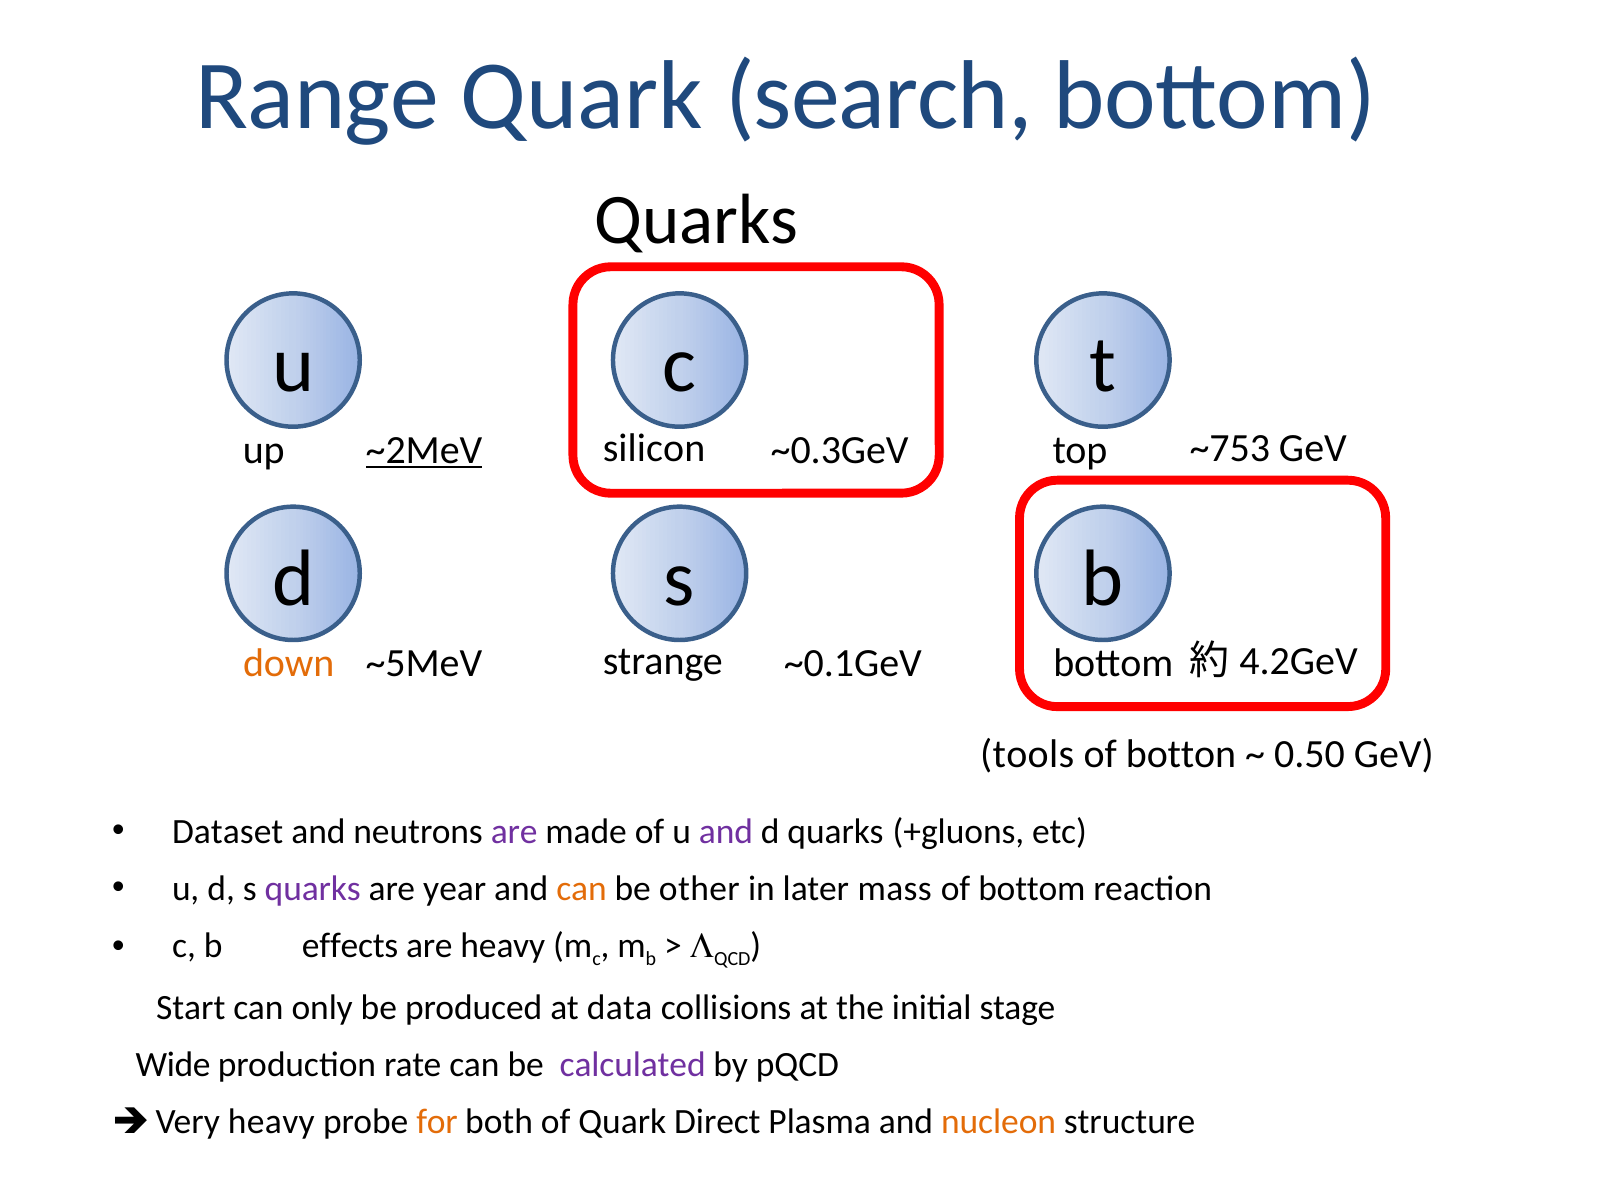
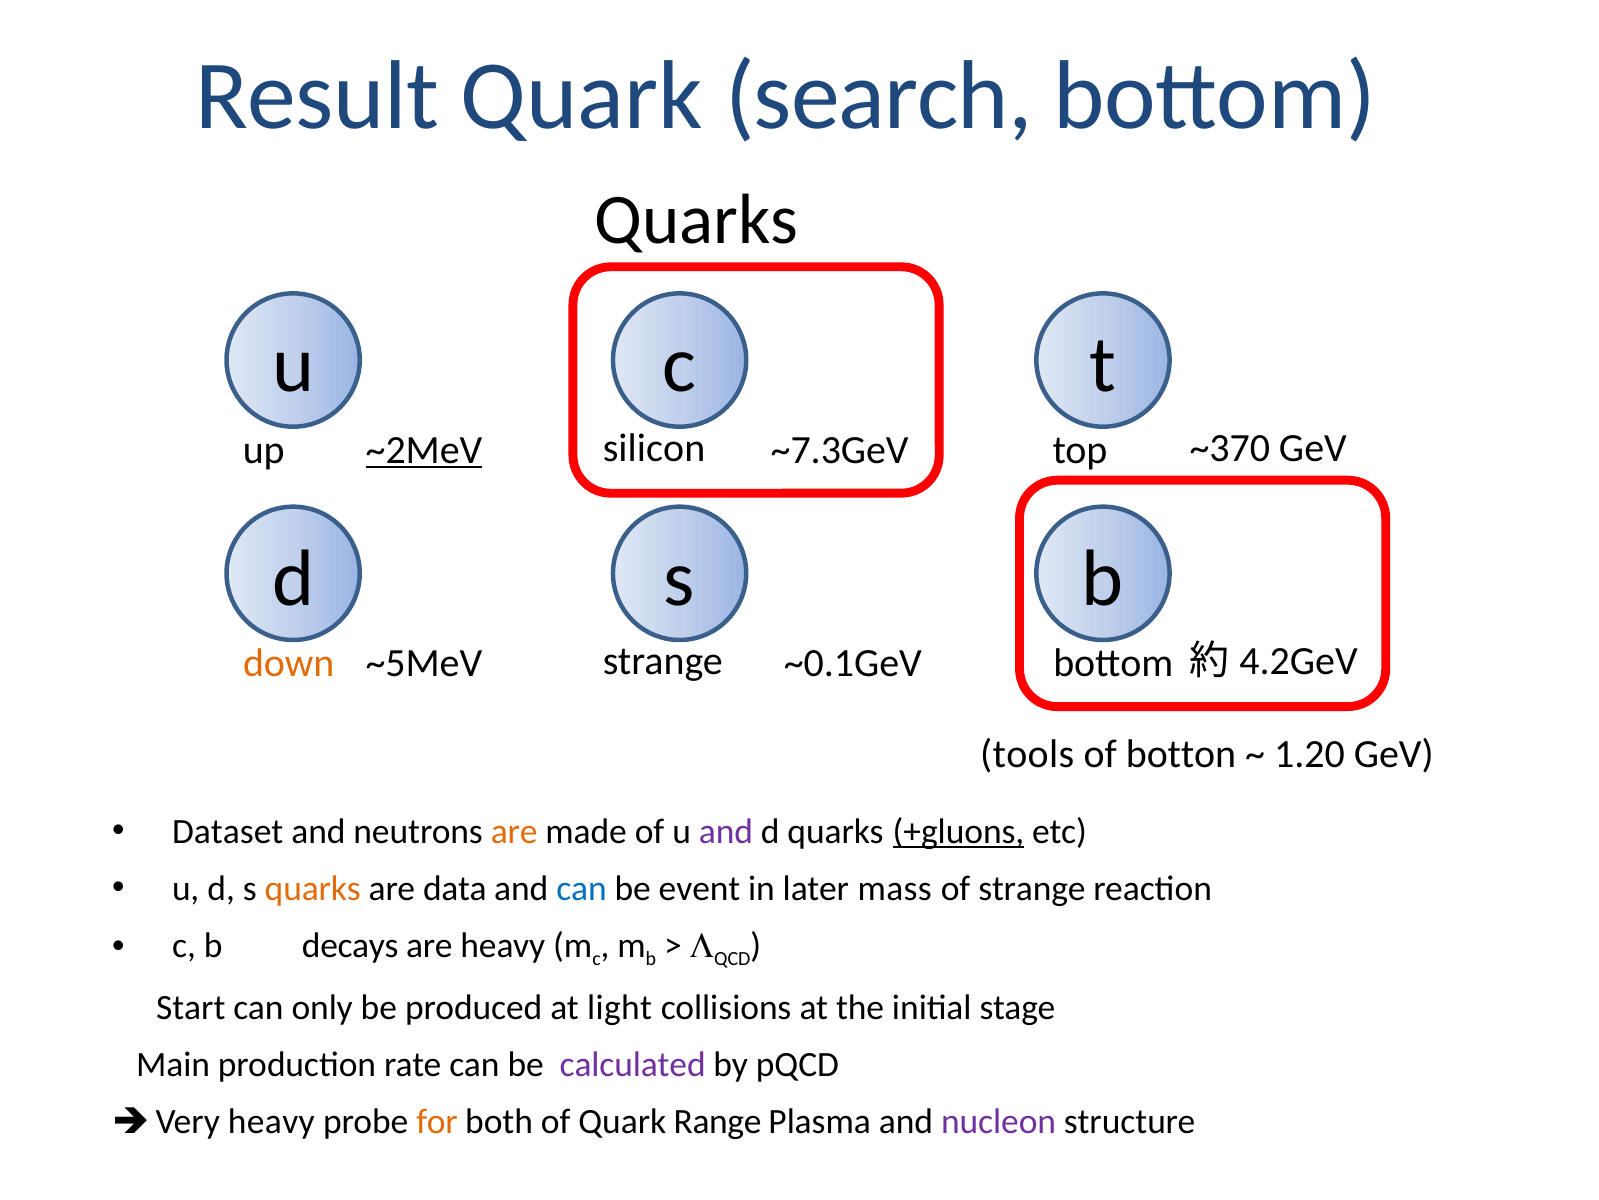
Range: Range -> Result (317, 96)
~753: ~753 -> ~370 (1230, 448)
~0.3GeV: ~0.3GeV -> ~7.3GeV (840, 450)
0.50: 0.50 -> 1.20 (1310, 754)
are colour: purple -> orange (514, 831)
+gluons underline: none -> present (958, 831)
quarks colour: purple -> orange (313, 888)
year: year -> data (455, 888)
can colour: orange -> blue (581, 888)
other: other -> event (700, 888)
of bottom: bottom -> strange (1032, 888)
effects: effects -> decays (350, 945)
data: data -> light (620, 1007)
Wide: Wide -> Main (173, 1064)
Direct: Direct -> Range (718, 1121)
nucleon colour: orange -> purple (999, 1121)
